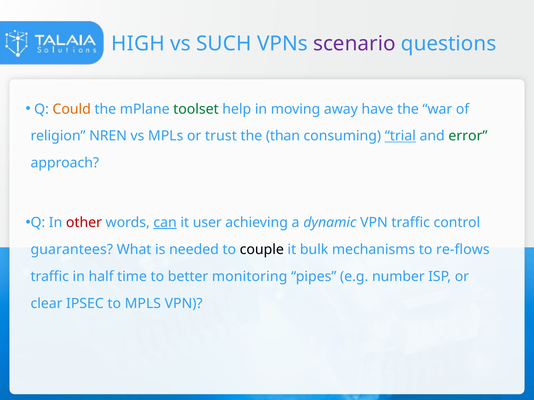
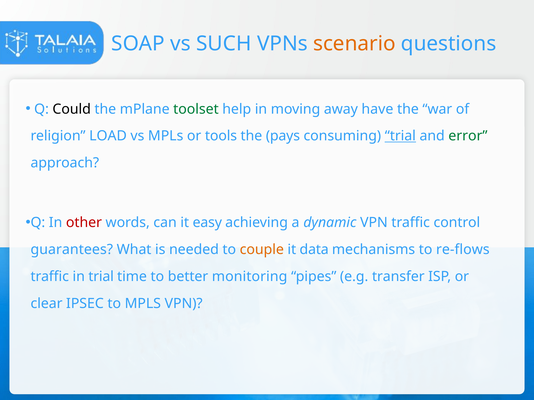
HIGH: HIGH -> SOAP (138, 44)
scenario colour: purple -> orange (354, 44)
Could colour: orange -> black (72, 109)
NREN: NREN -> LOAD (108, 136)
trust: trust -> tools (221, 136)
than: than -> pays (283, 136)
can underline: present -> none (165, 223)
user: user -> easy (207, 223)
couple colour: black -> orange (262, 250)
bulk: bulk -> data (314, 250)
in half: half -> trial (101, 277)
number: number -> transfer (398, 277)
